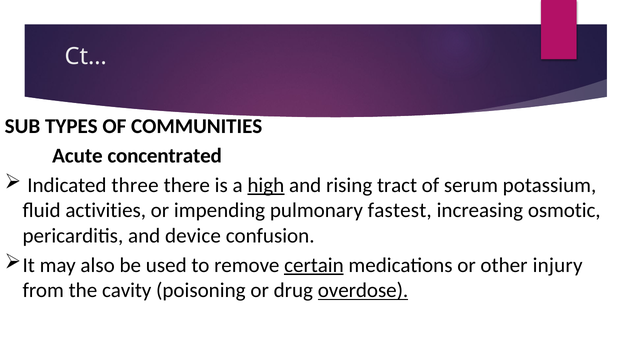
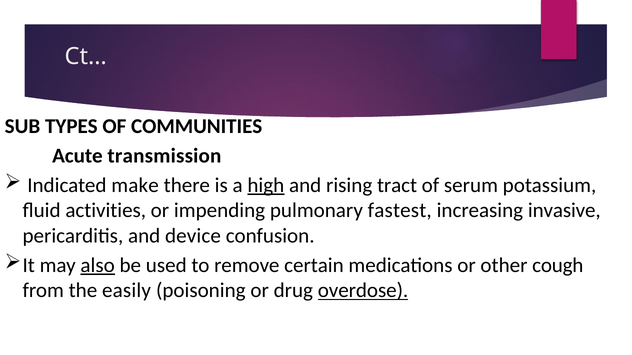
concentrated: concentrated -> transmission (164, 156)
three: three -> make (135, 185)
osmotic: osmotic -> invasive (564, 211)
also underline: none -> present (98, 266)
certain underline: present -> none (314, 266)
injury: injury -> cough (558, 266)
cavity: cavity -> easily (127, 291)
